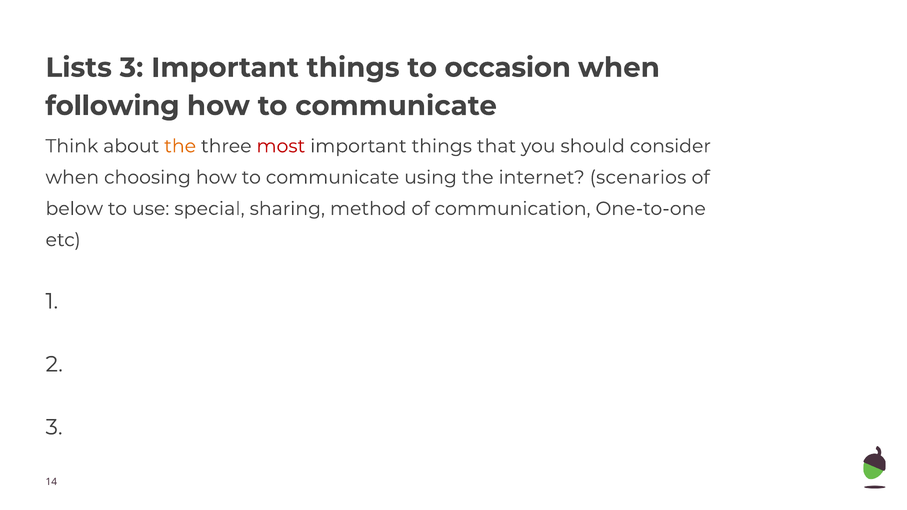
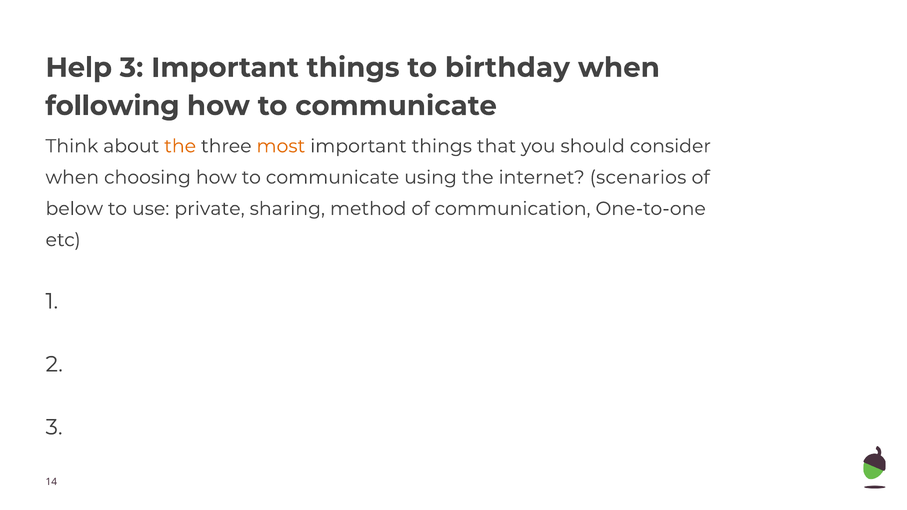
Lists: Lists -> Help (79, 68)
occasion: occasion -> birthday (507, 68)
most colour: red -> orange (281, 146)
special: special -> private (209, 209)
